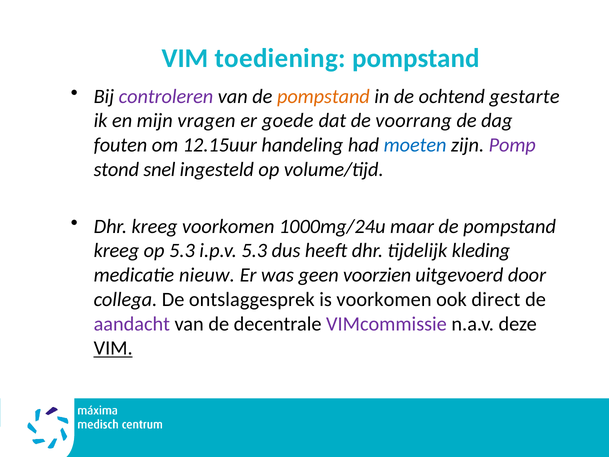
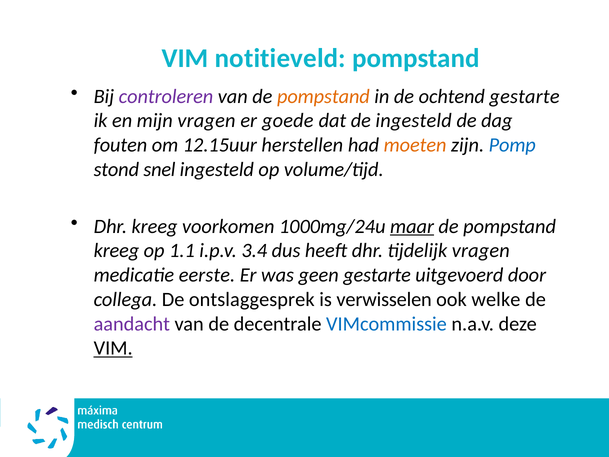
toediening: toediening -> notitieveld (280, 58)
de voorrang: voorrang -> ingesteld (414, 121)
handeling: handeling -> herstellen (302, 145)
moeten colour: blue -> orange (415, 145)
Pomp colour: purple -> blue (512, 145)
maar underline: none -> present (412, 226)
op 5.3: 5.3 -> 1.1 (182, 251)
i.p.v 5.3: 5.3 -> 3.4 (254, 251)
tijdelijk kleding: kleding -> vragen (481, 251)
nieuw: nieuw -> eerste (207, 275)
geen voorzien: voorzien -> gestarte (377, 275)
is voorkomen: voorkomen -> verwisselen (384, 299)
direct: direct -> welke (496, 299)
VIMcommissie colour: purple -> blue (386, 324)
